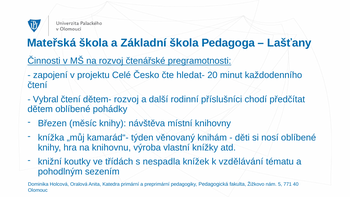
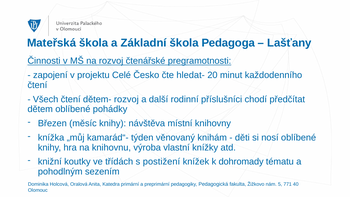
Vybral: Vybral -> Všech (46, 99)
nespadla: nespadla -> postižení (161, 162)
vzdělávání: vzdělávání -> dohromady (241, 162)
